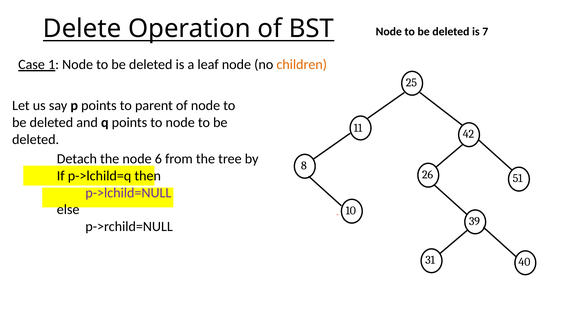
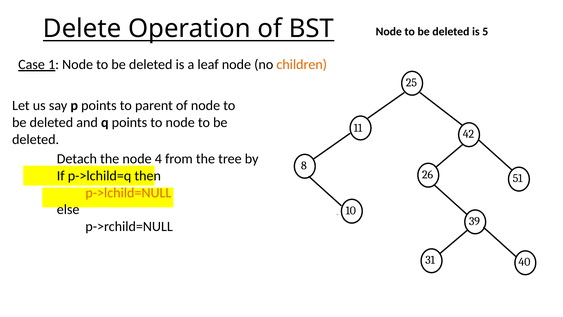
7: 7 -> 5 (485, 31)
6: 6 -> 4 (158, 159)
p->lchild=NULL colour: purple -> orange (128, 193)
